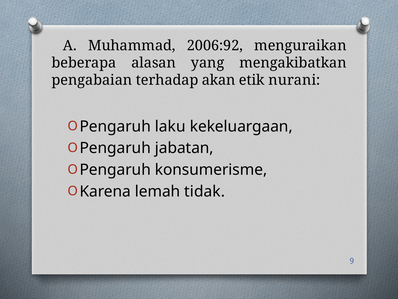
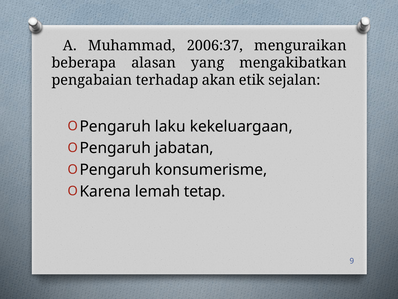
2006:92: 2006:92 -> 2006:37 (215, 46)
nurani: nurani -> sejalan (294, 80)
tidak: tidak -> tetap (205, 191)
